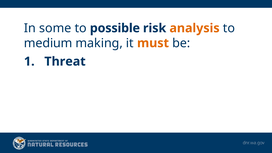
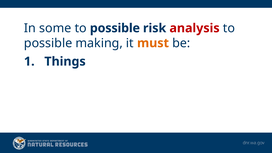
analysis colour: orange -> red (195, 28)
medium: medium -> possible (48, 43)
Threat: Threat -> Things (65, 61)
